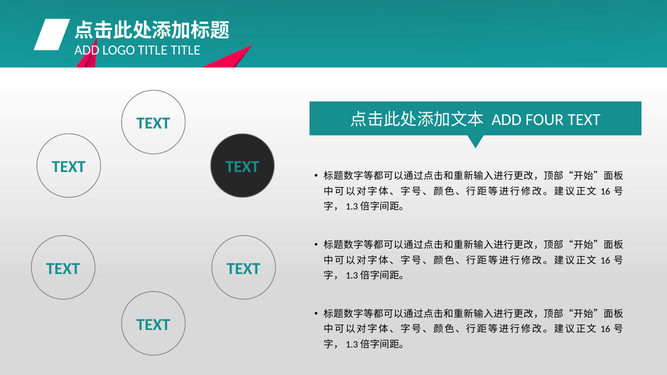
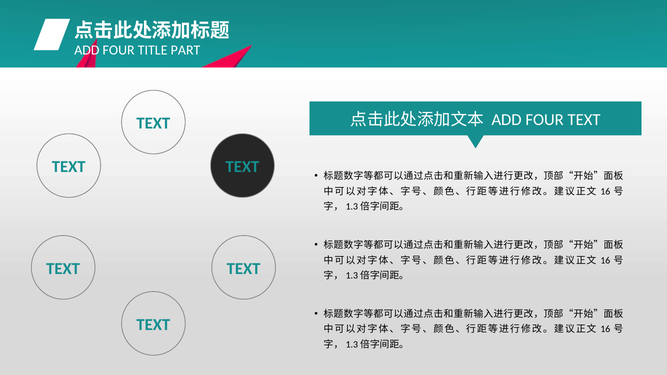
LOGO: LOGO -> FOUR (119, 50)
TITLE TITLE: TITLE -> PART (186, 50)
